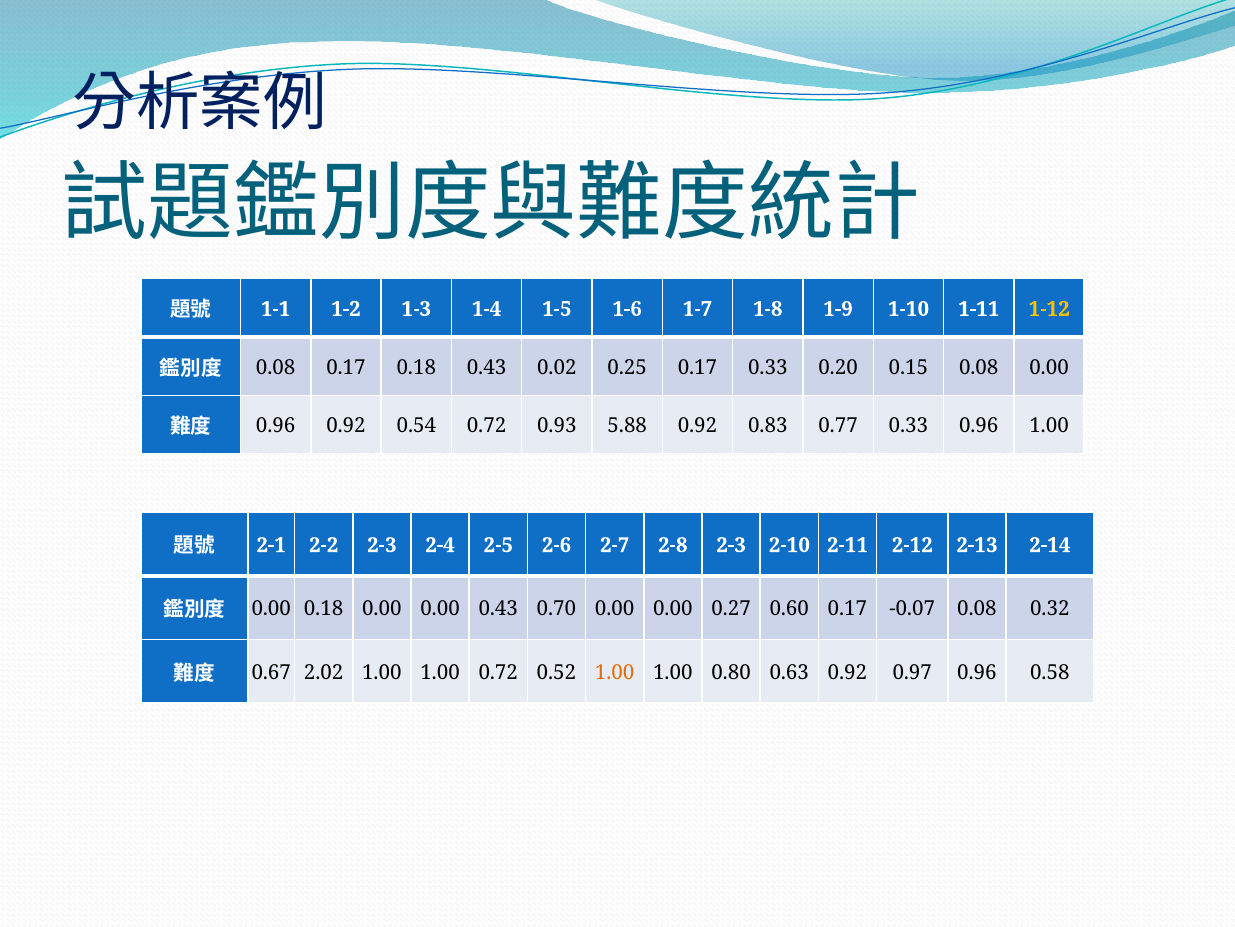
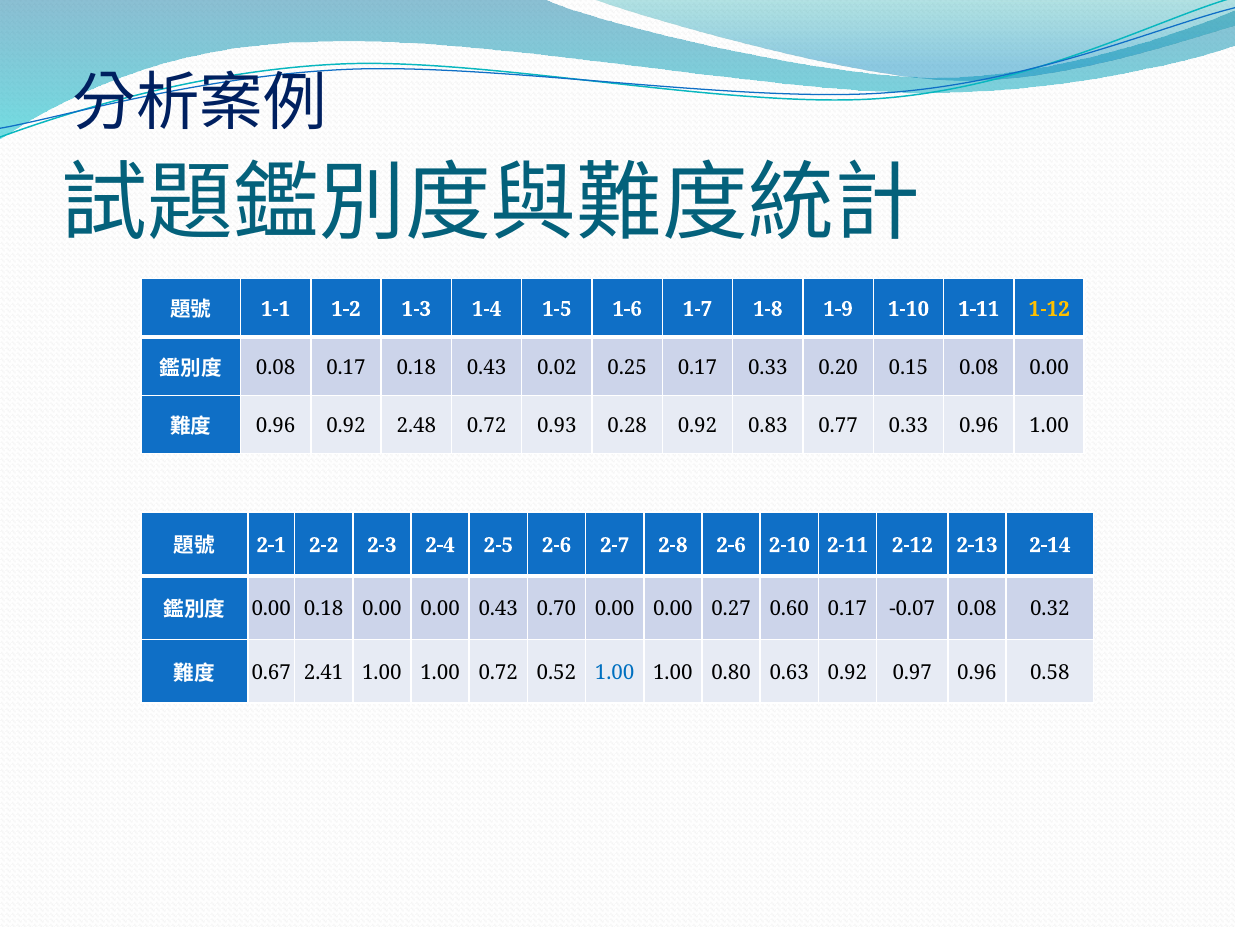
0.54: 0.54 -> 2.48 (416, 425)
5.88: 5.88 -> 0.28 (627, 425)
2-8 2-3: 2-3 -> 2-6 (731, 545)
2.02: 2.02 -> 2.41 (324, 672)
1.00 colour: orange -> blue (615, 672)
